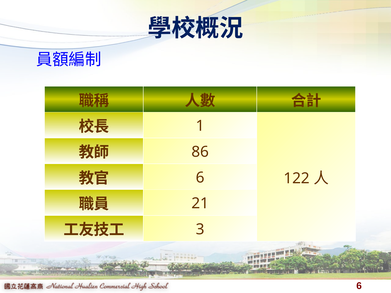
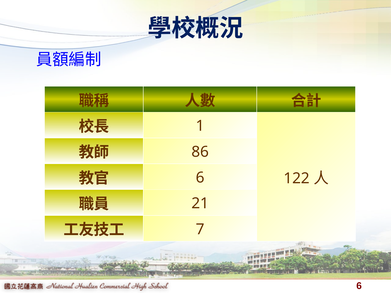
3: 3 -> 7 (200, 229)
